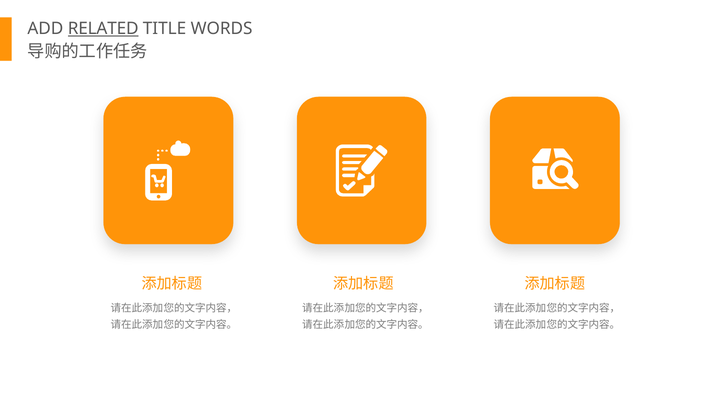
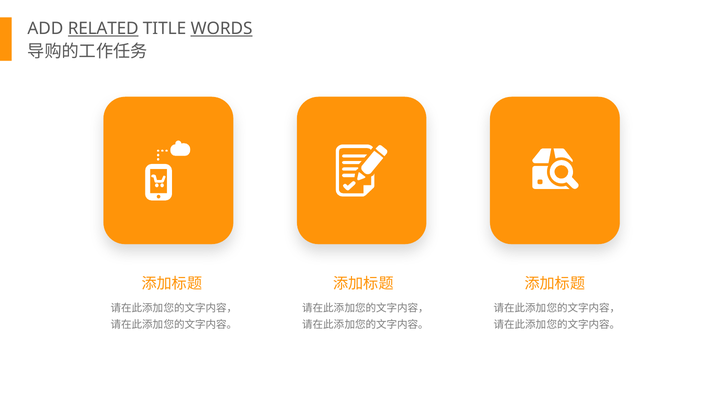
WORDS underline: none -> present (222, 29)
